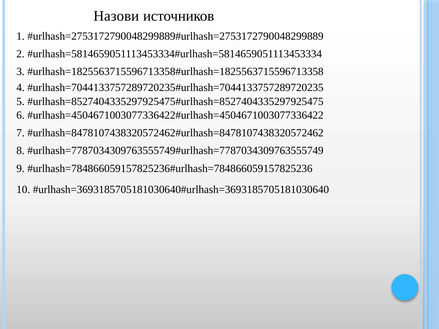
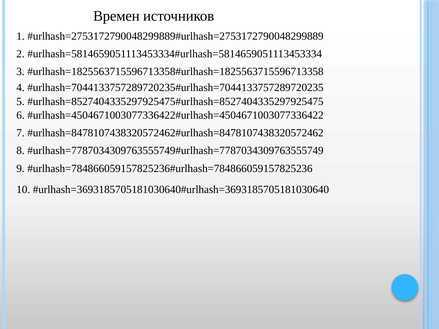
Назови: Назови -> Времен (116, 16)
